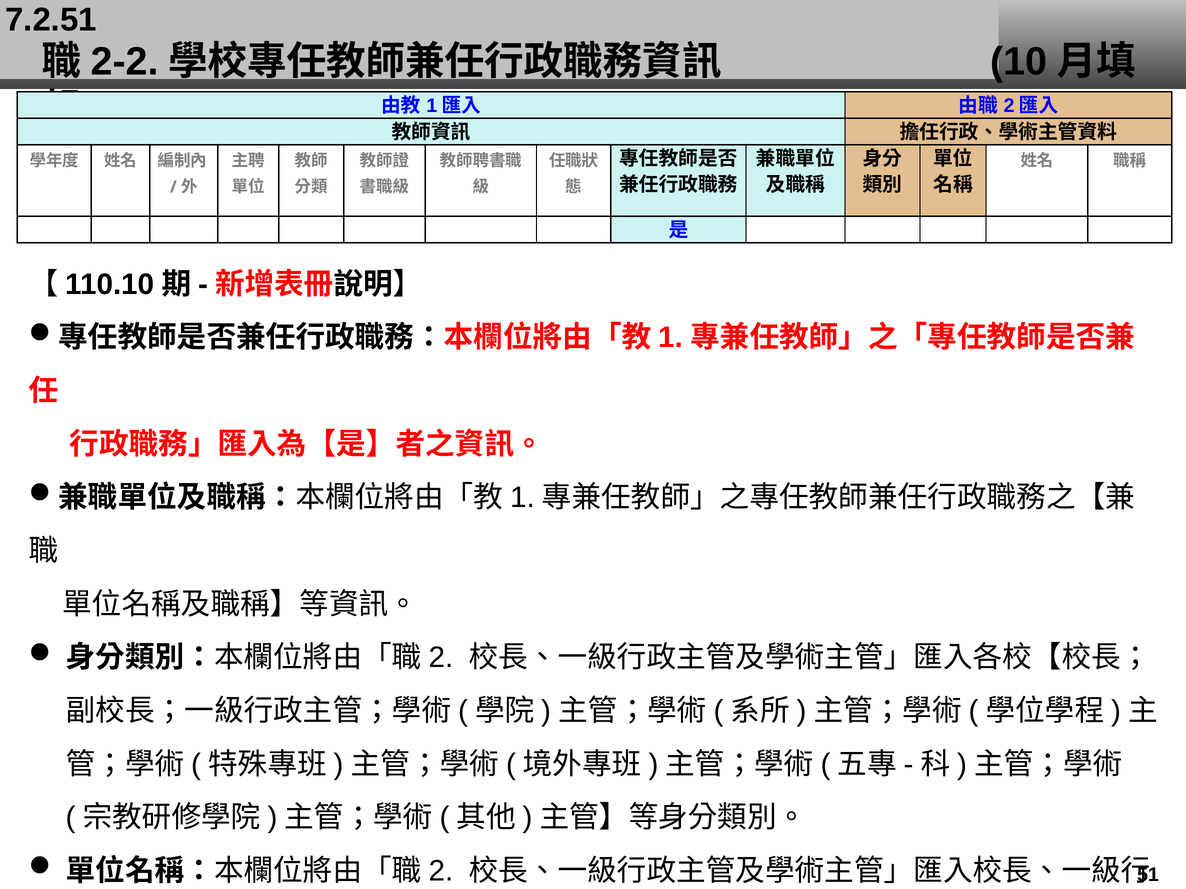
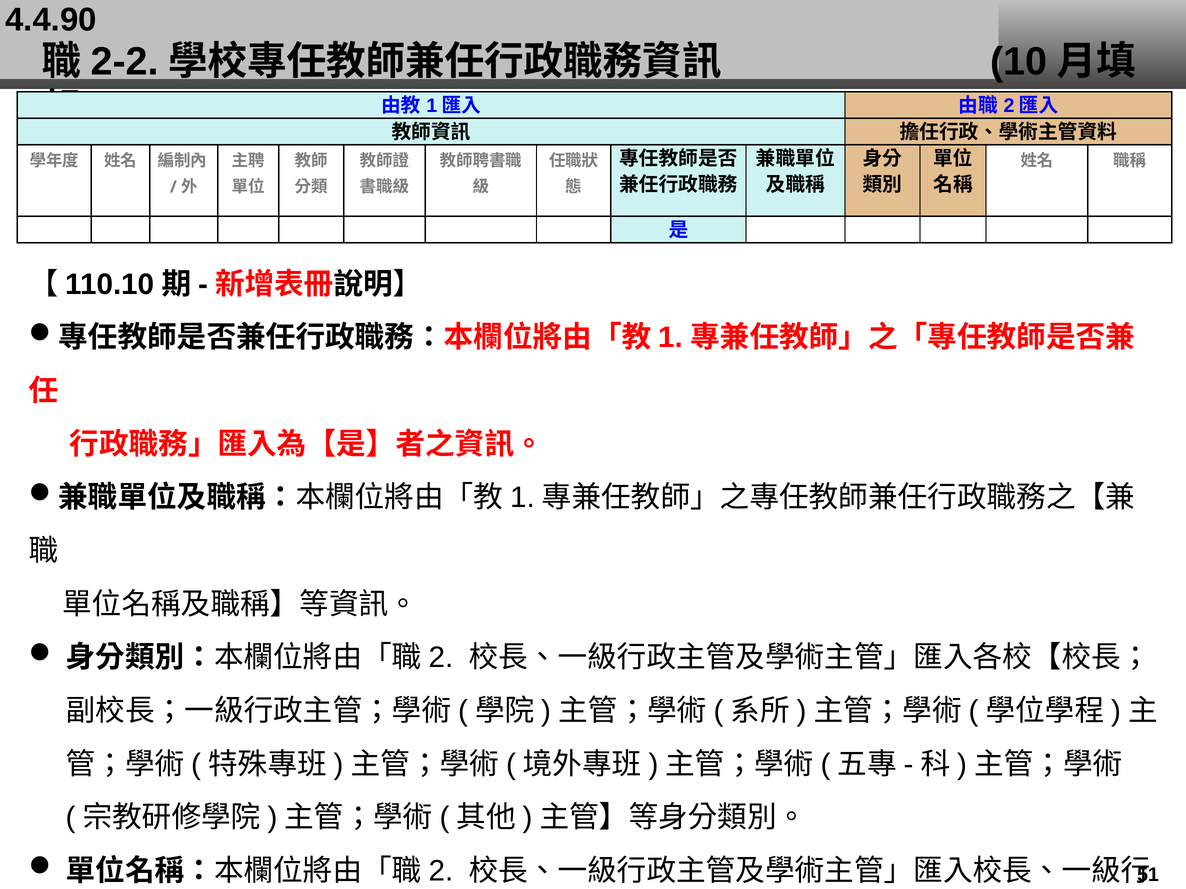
7.2.51: 7.2.51 -> 4.4.90 (51, 20)
